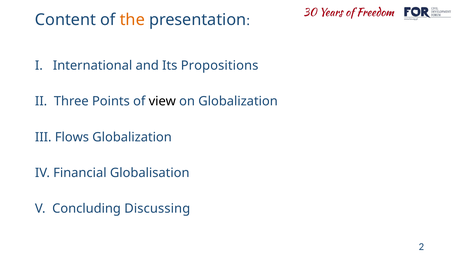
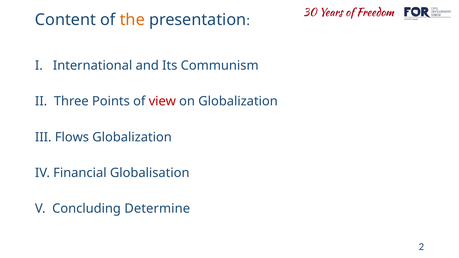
Propositions: Propositions -> Communism (220, 66)
view colour: black -> red (162, 101)
Discussing: Discussing -> Determine (157, 209)
